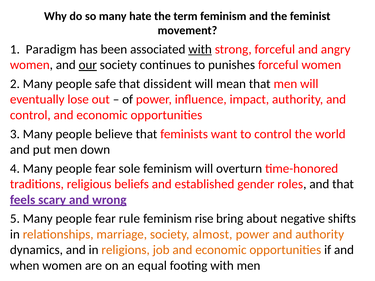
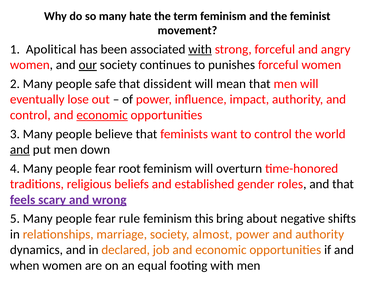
Paradigm: Paradigm -> Apolitical (51, 49)
economic underline: none -> present (102, 115)
and underline: none -> present (20, 150)
sole: sole -> root (130, 169)
rise: rise -> this (204, 219)
religions: religions -> declared (126, 250)
